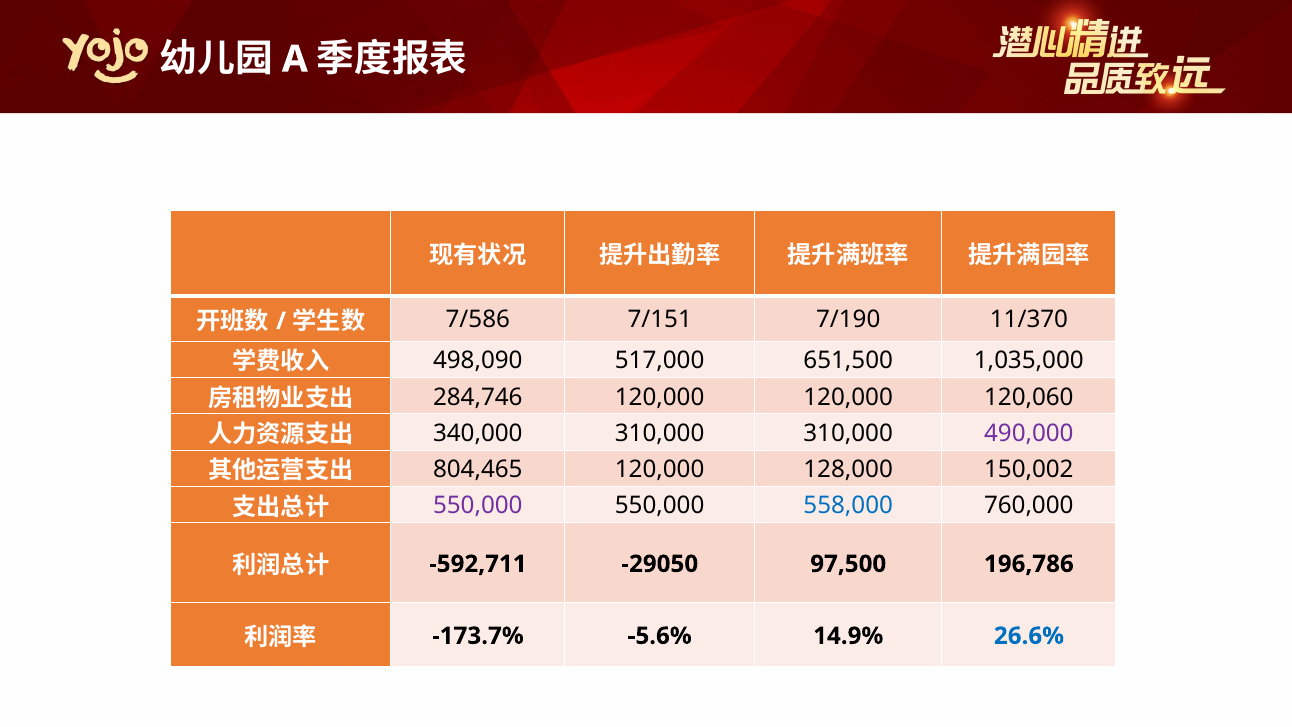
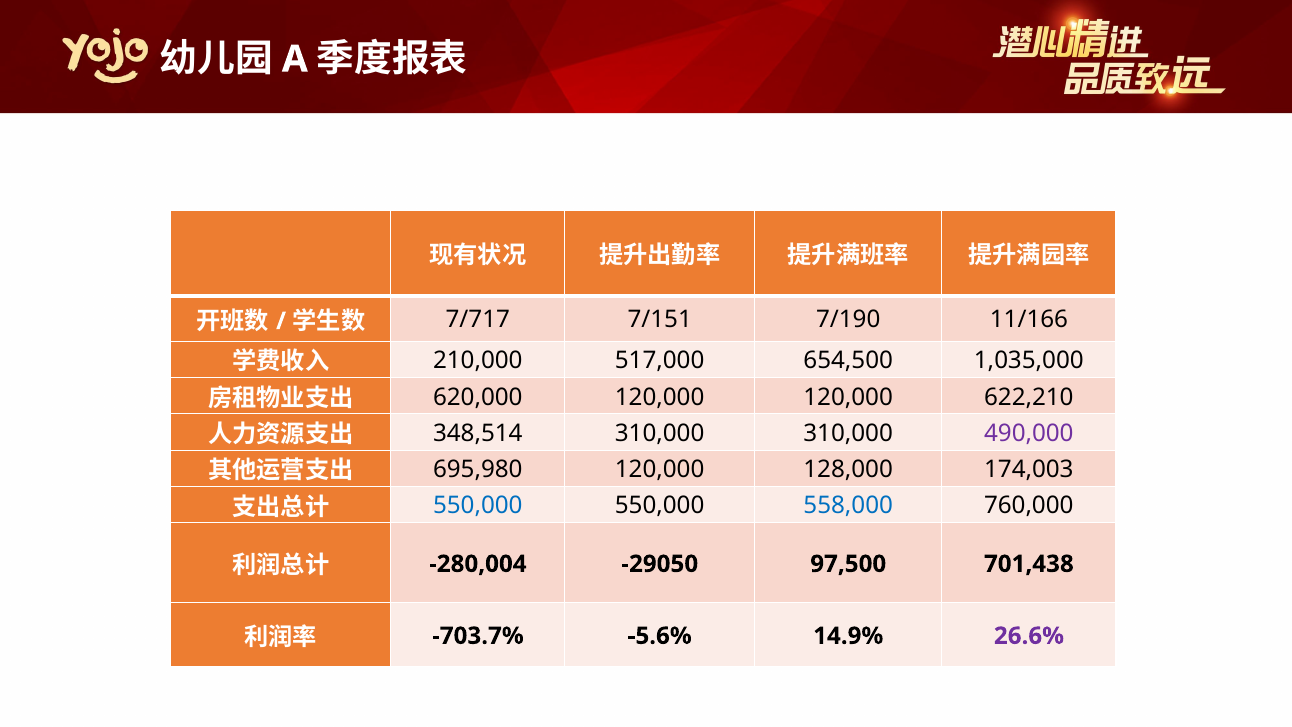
7/586: 7/586 -> 7/717 (478, 320)
11/370: 11/370 -> 11/166 (1029, 320)
498,090: 498,090 -> 210,000 (478, 361)
651,500: 651,500 -> 654,500 (848, 361)
284,746: 284,746 -> 620,000 (478, 397)
120,060: 120,060 -> 622,210 (1029, 397)
340,000: 340,000 -> 348,514 (478, 433)
804,465: 804,465 -> 695,980 (478, 469)
150,002: 150,002 -> 174,003 (1029, 469)
550,000 colour: purple -> blue (478, 506)
-592,711: -592,711 -> -280,004 (478, 564)
196,786: 196,786 -> 701,438 (1029, 564)
-173.7%: -173.7% -> -703.7% (478, 636)
26.6% colour: blue -> purple (1029, 636)
